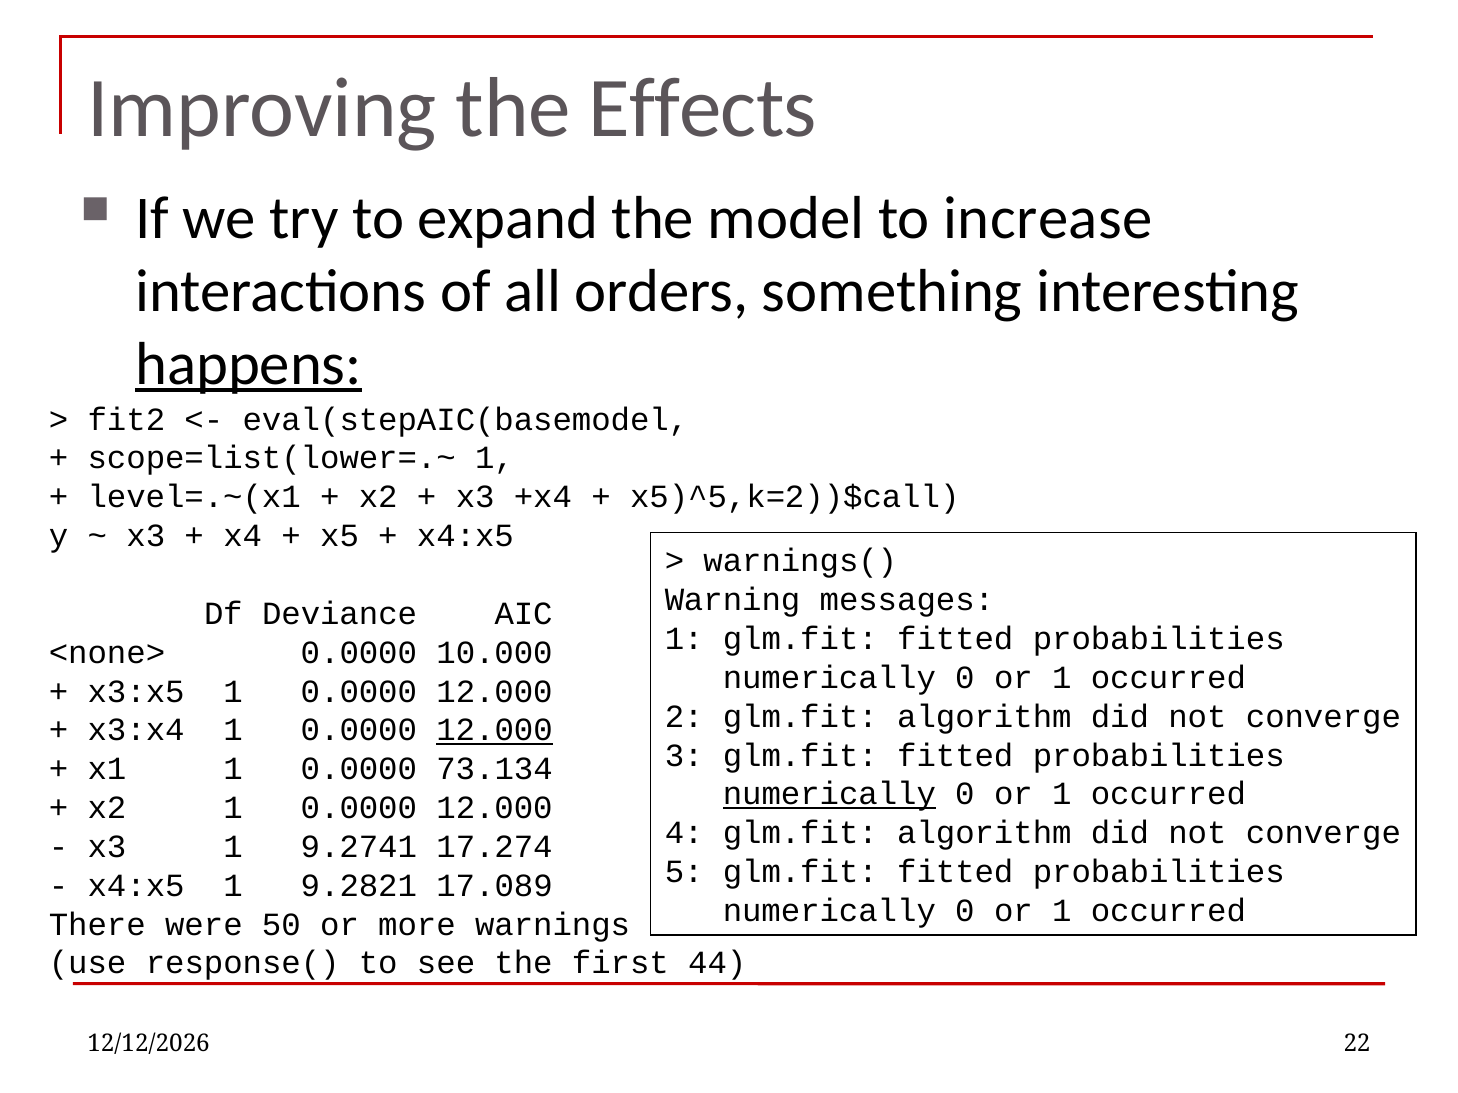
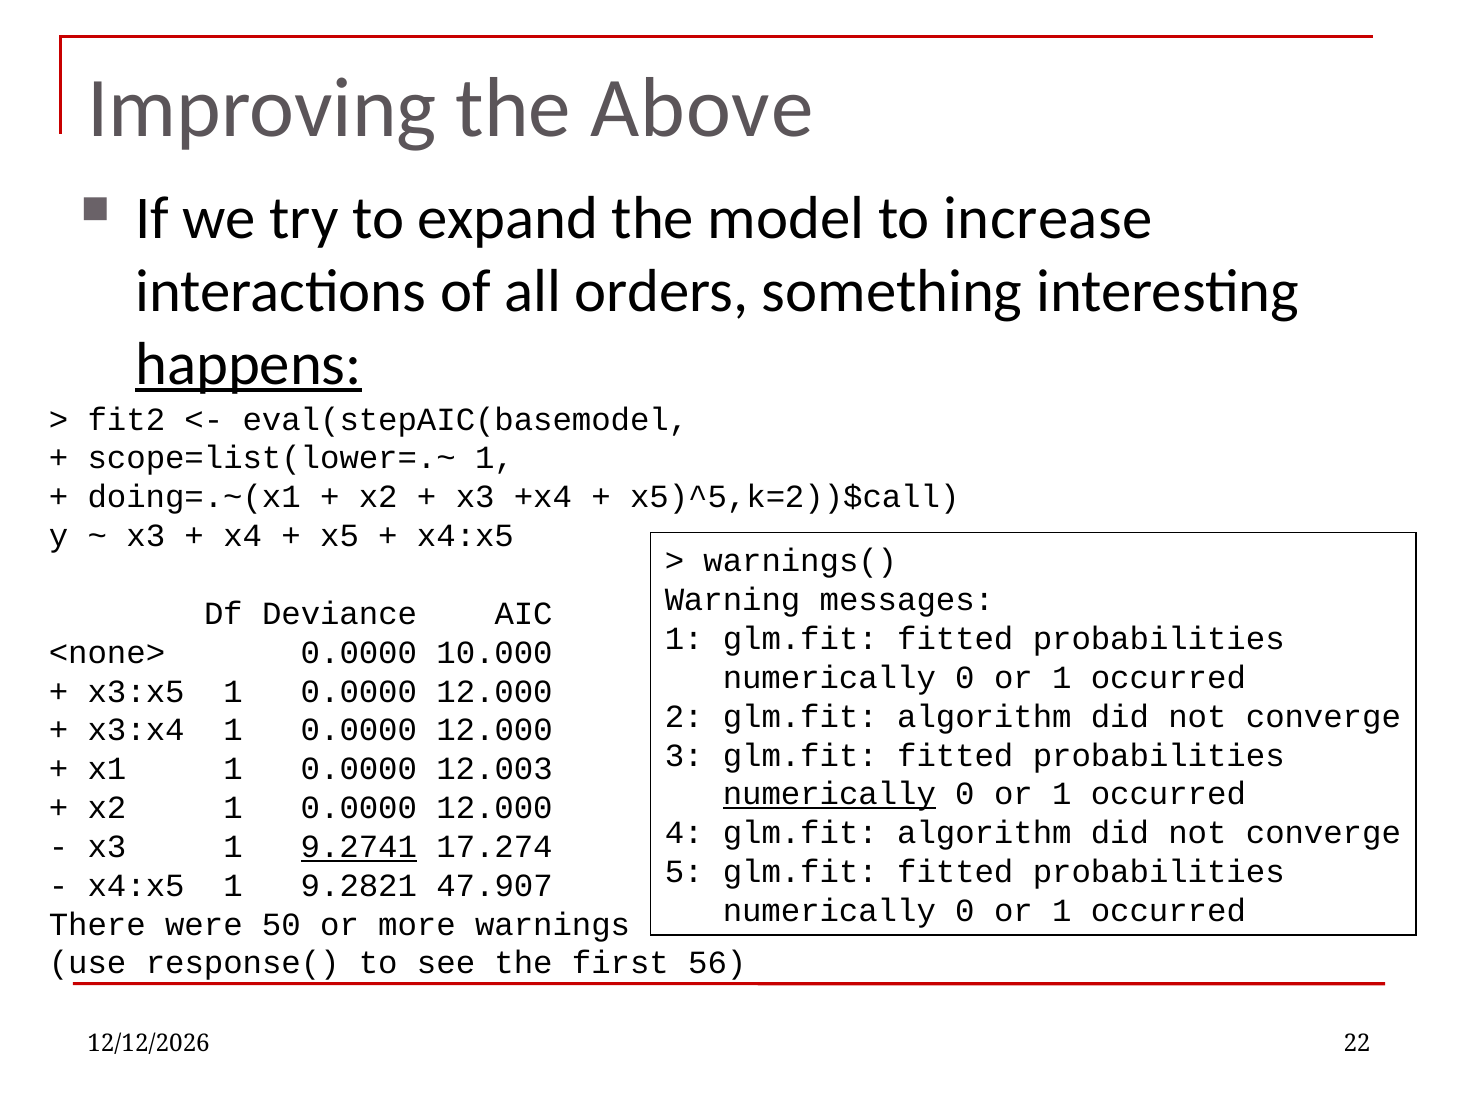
Effects: Effects -> Above (702, 109)
level=.~(x1: level=.~(x1 -> doing=.~(x1 (194, 497)
12.000 underline: present -> none (495, 731)
73.134: 73.134 -> 12.003 (495, 769)
9.2741 underline: none -> present (359, 847)
17.089: 17.089 -> 47.907 (495, 886)
44: 44 -> 56 (717, 964)
